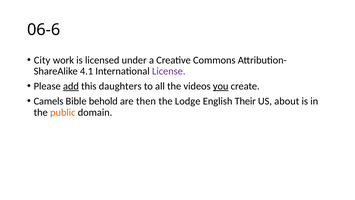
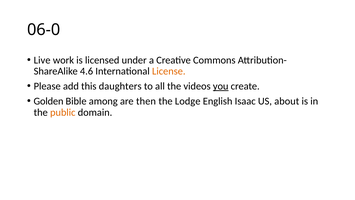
06-6: 06-6 -> 06-0 (44, 30)
City: City -> Live (42, 60)
4.1: 4.1 -> 4.6 (87, 71)
License colour: purple -> orange (169, 71)
add underline: present -> none (71, 86)
Camels: Camels -> Golden (49, 101)
behold: behold -> among (103, 101)
Their: Their -> Isaac (245, 101)
